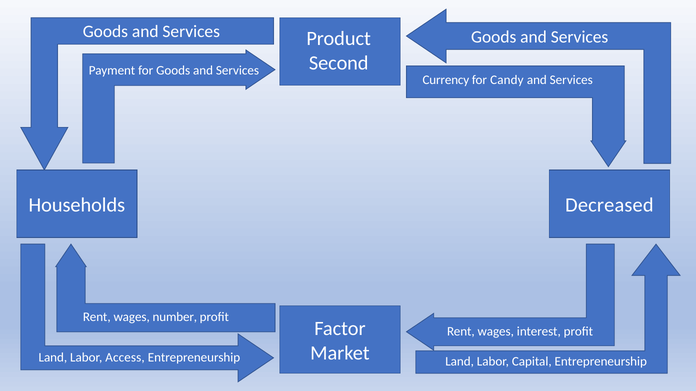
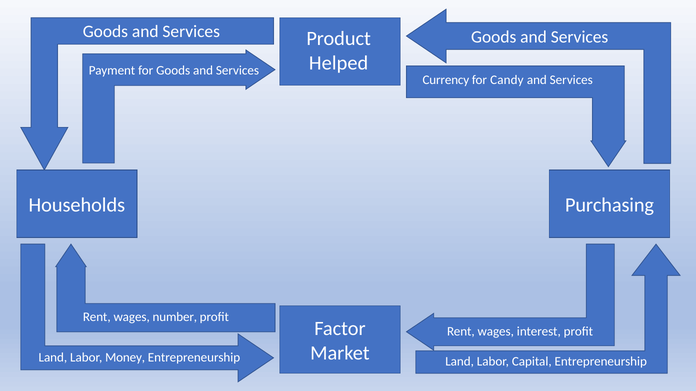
Second: Second -> Helped (339, 63)
Decreased: Decreased -> Purchasing (610, 205)
Access: Access -> Money (125, 358)
